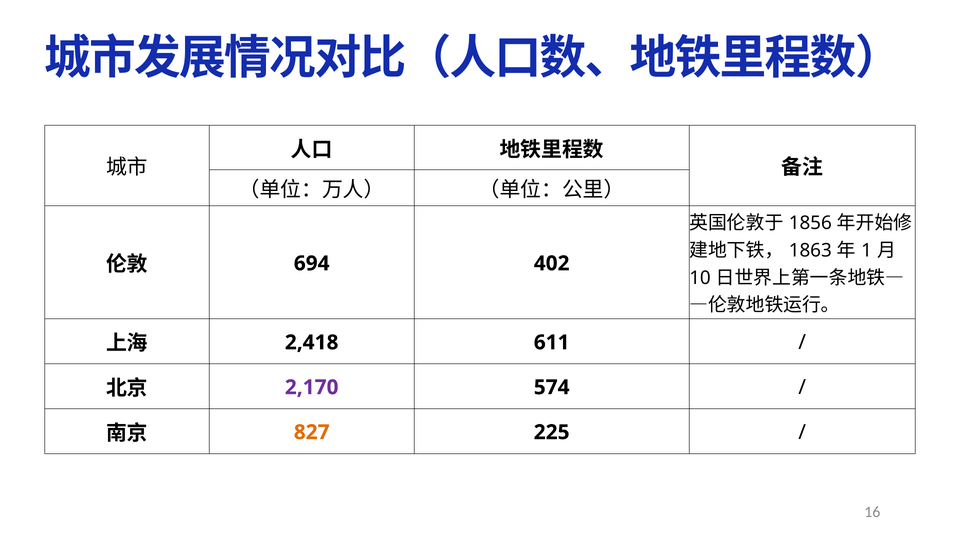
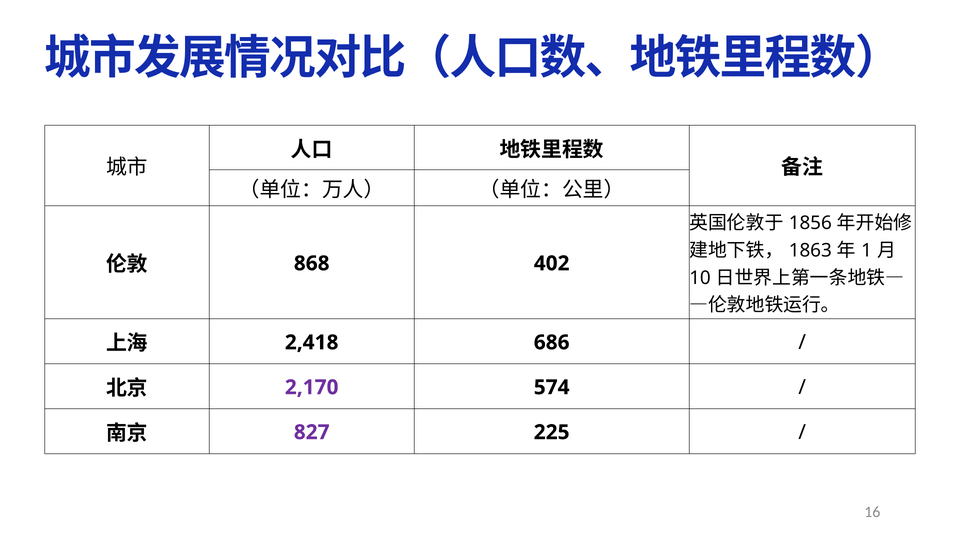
694: 694 -> 868 (312, 263)
611: 611 -> 686 (552, 342)
827 colour: orange -> purple (312, 432)
